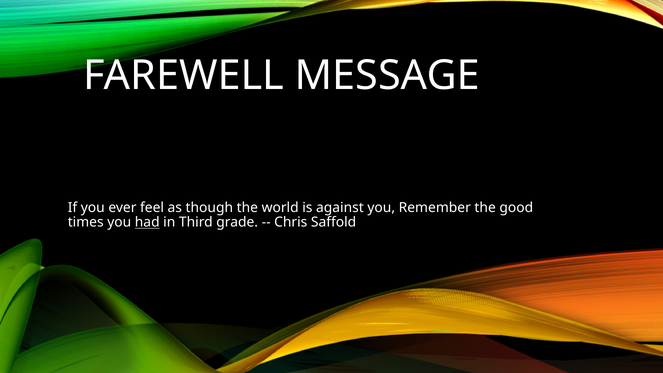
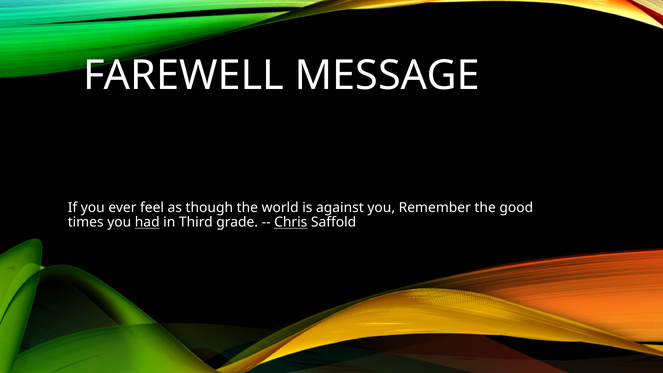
Chris underline: none -> present (291, 222)
